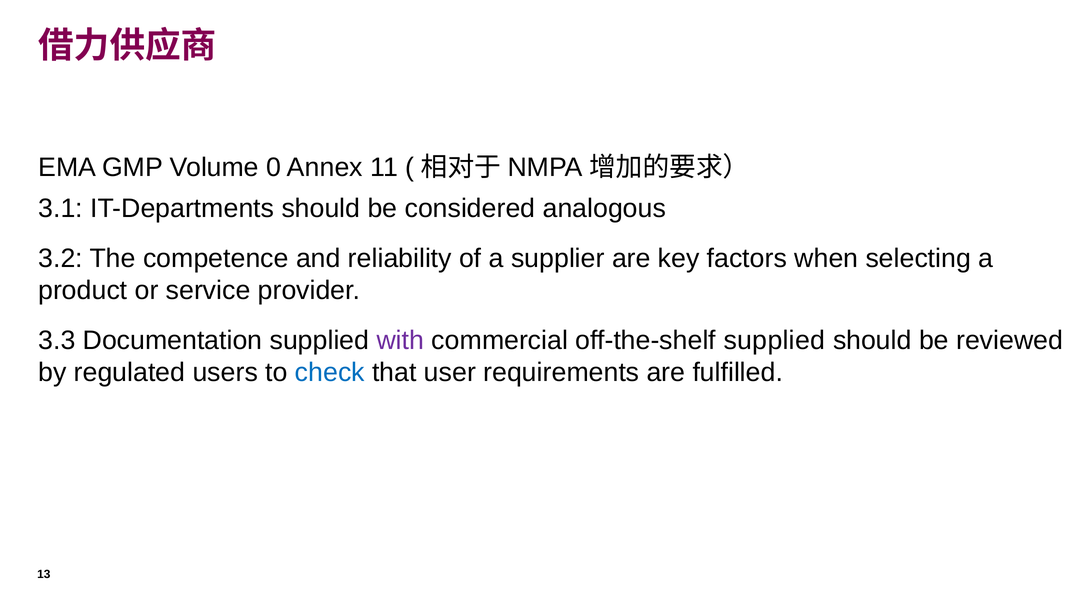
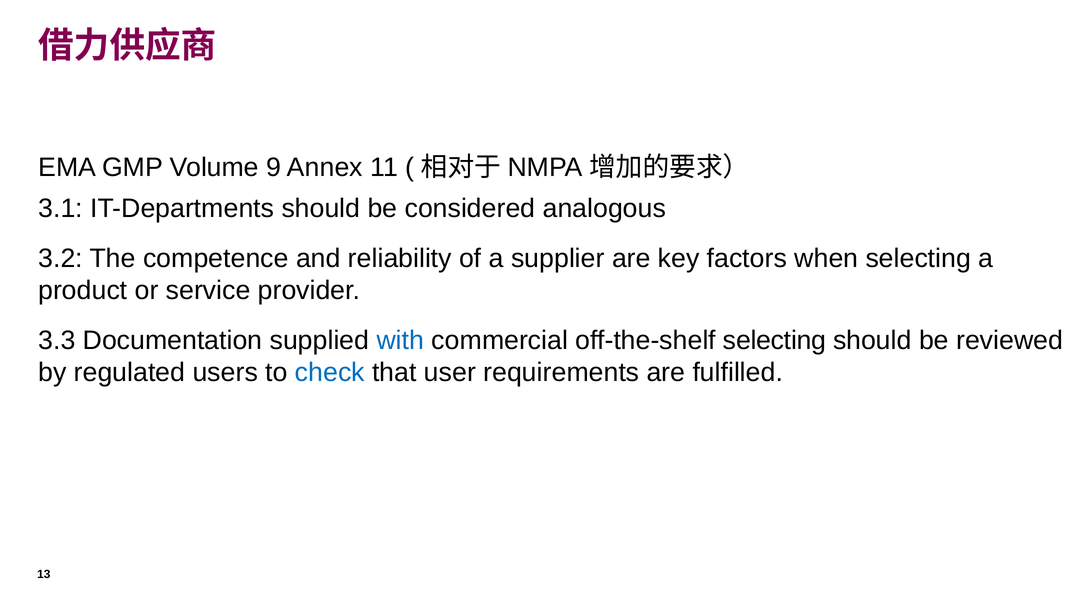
0: 0 -> 9 (274, 168)
with colour: purple -> blue (400, 341)
off-the-shelf supplied: supplied -> selecting (775, 341)
